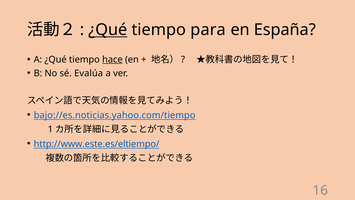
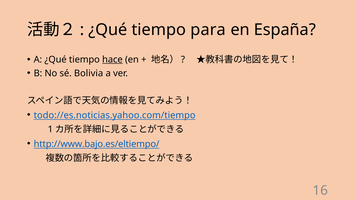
¿Qué underline: present -> none (108, 30)
Evalúa: Evalúa -> Bolivia (89, 73)
bajo://es.noticias.yahoo.com/tiempo: bajo://es.noticias.yahoo.com/tiempo -> todo://es.noticias.yahoo.com/tiempo (115, 115)
http://www.este.es/eltiempo/: http://www.este.es/eltiempo/ -> http://www.bajo.es/eltiempo/ (97, 144)
